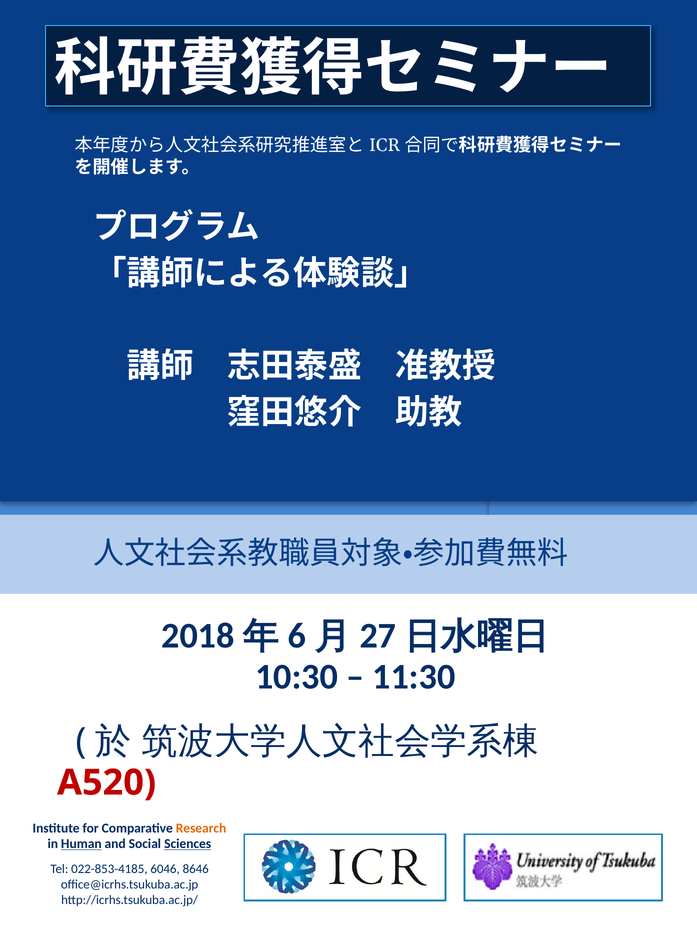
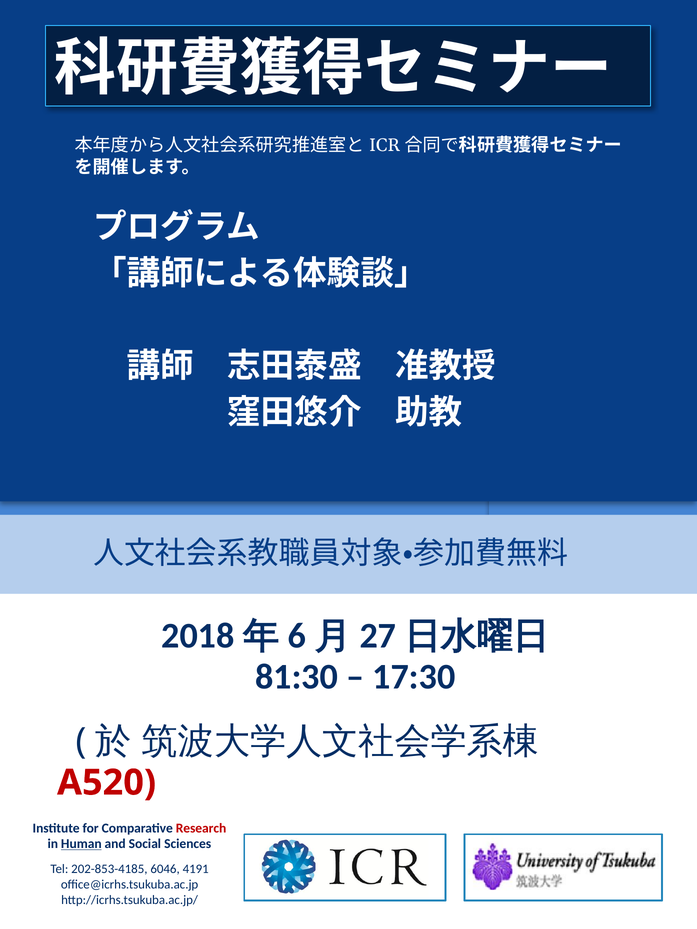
10:30: 10:30 -> 81:30 (297, 677)
11:30: 11:30 -> 17:30 (414, 677)
Research colour: orange -> red (201, 829)
Sciences underline: present -> none (188, 844)
022-853-4185: 022-853-4185 -> 202-853-4185 (109, 869)
8646: 8646 -> 4191 (196, 869)
